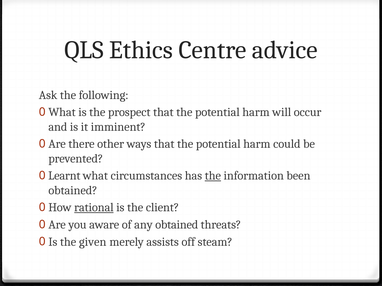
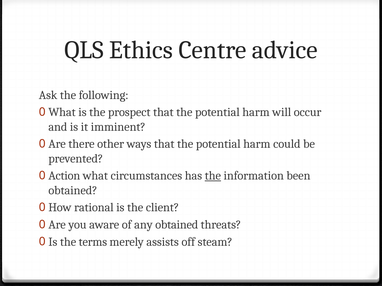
Learnt: Learnt -> Action (64, 176)
rational underline: present -> none (94, 208)
given: given -> terms (93, 242)
